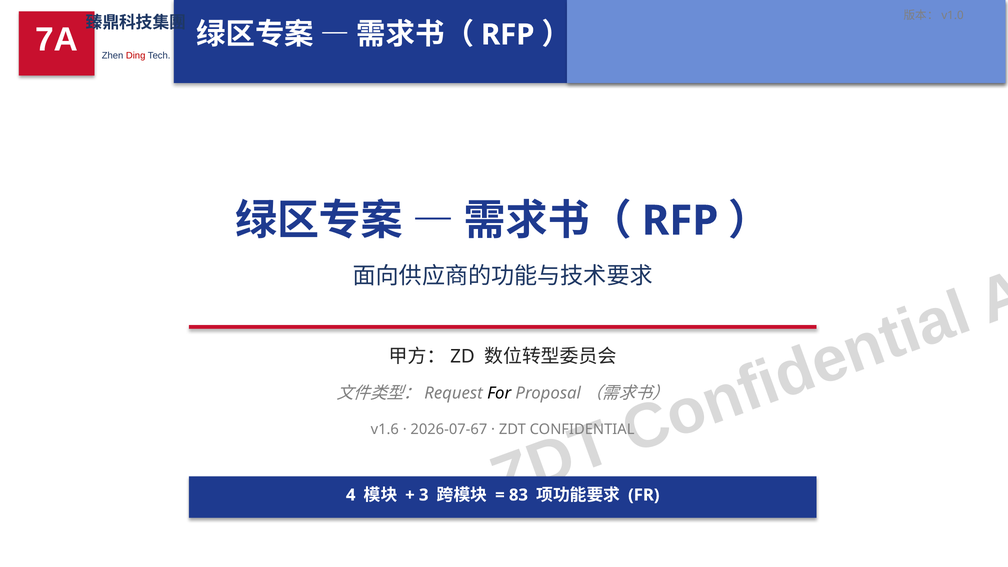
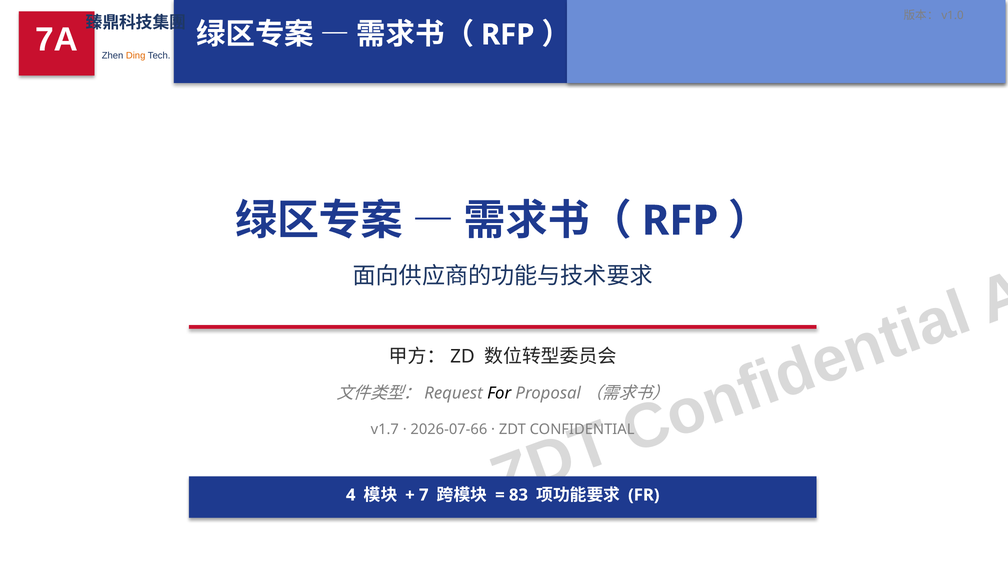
Ding colour: red -> orange (136, 55)
v1.6: v1.6 -> v1.7 (385, 429)
2026-07-67: 2026-07-67 -> 2026-07-66 (449, 429)
3: 3 -> 7 (424, 495)
